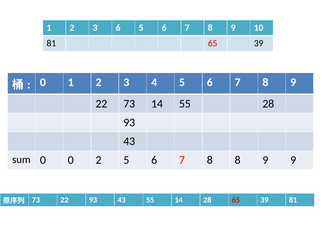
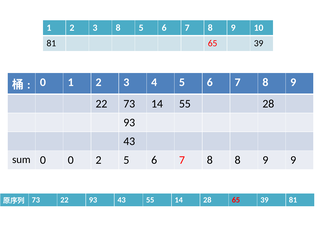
3 6: 6 -> 8 (118, 28)
